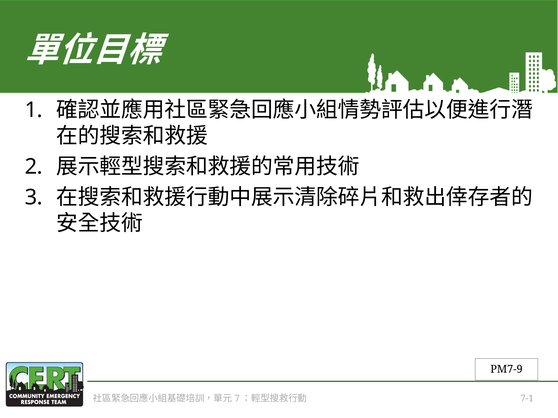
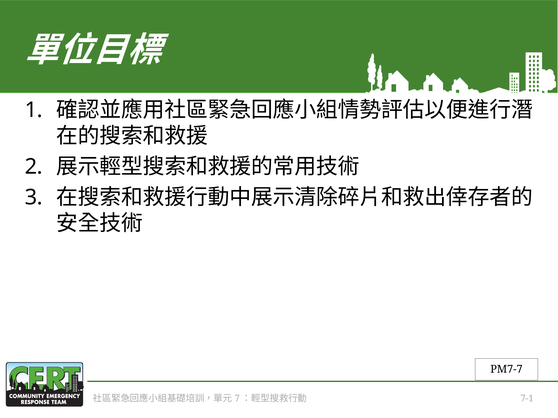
PM7-9: PM7-9 -> PM7-7 (506, 370)
